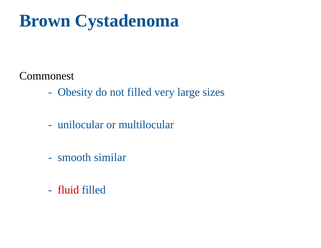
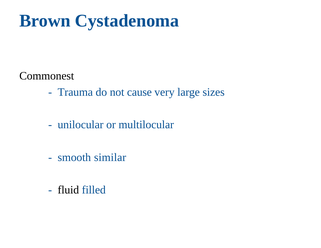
Obesity: Obesity -> Trauma (75, 92)
not filled: filled -> cause (139, 92)
fluid colour: red -> black (68, 190)
